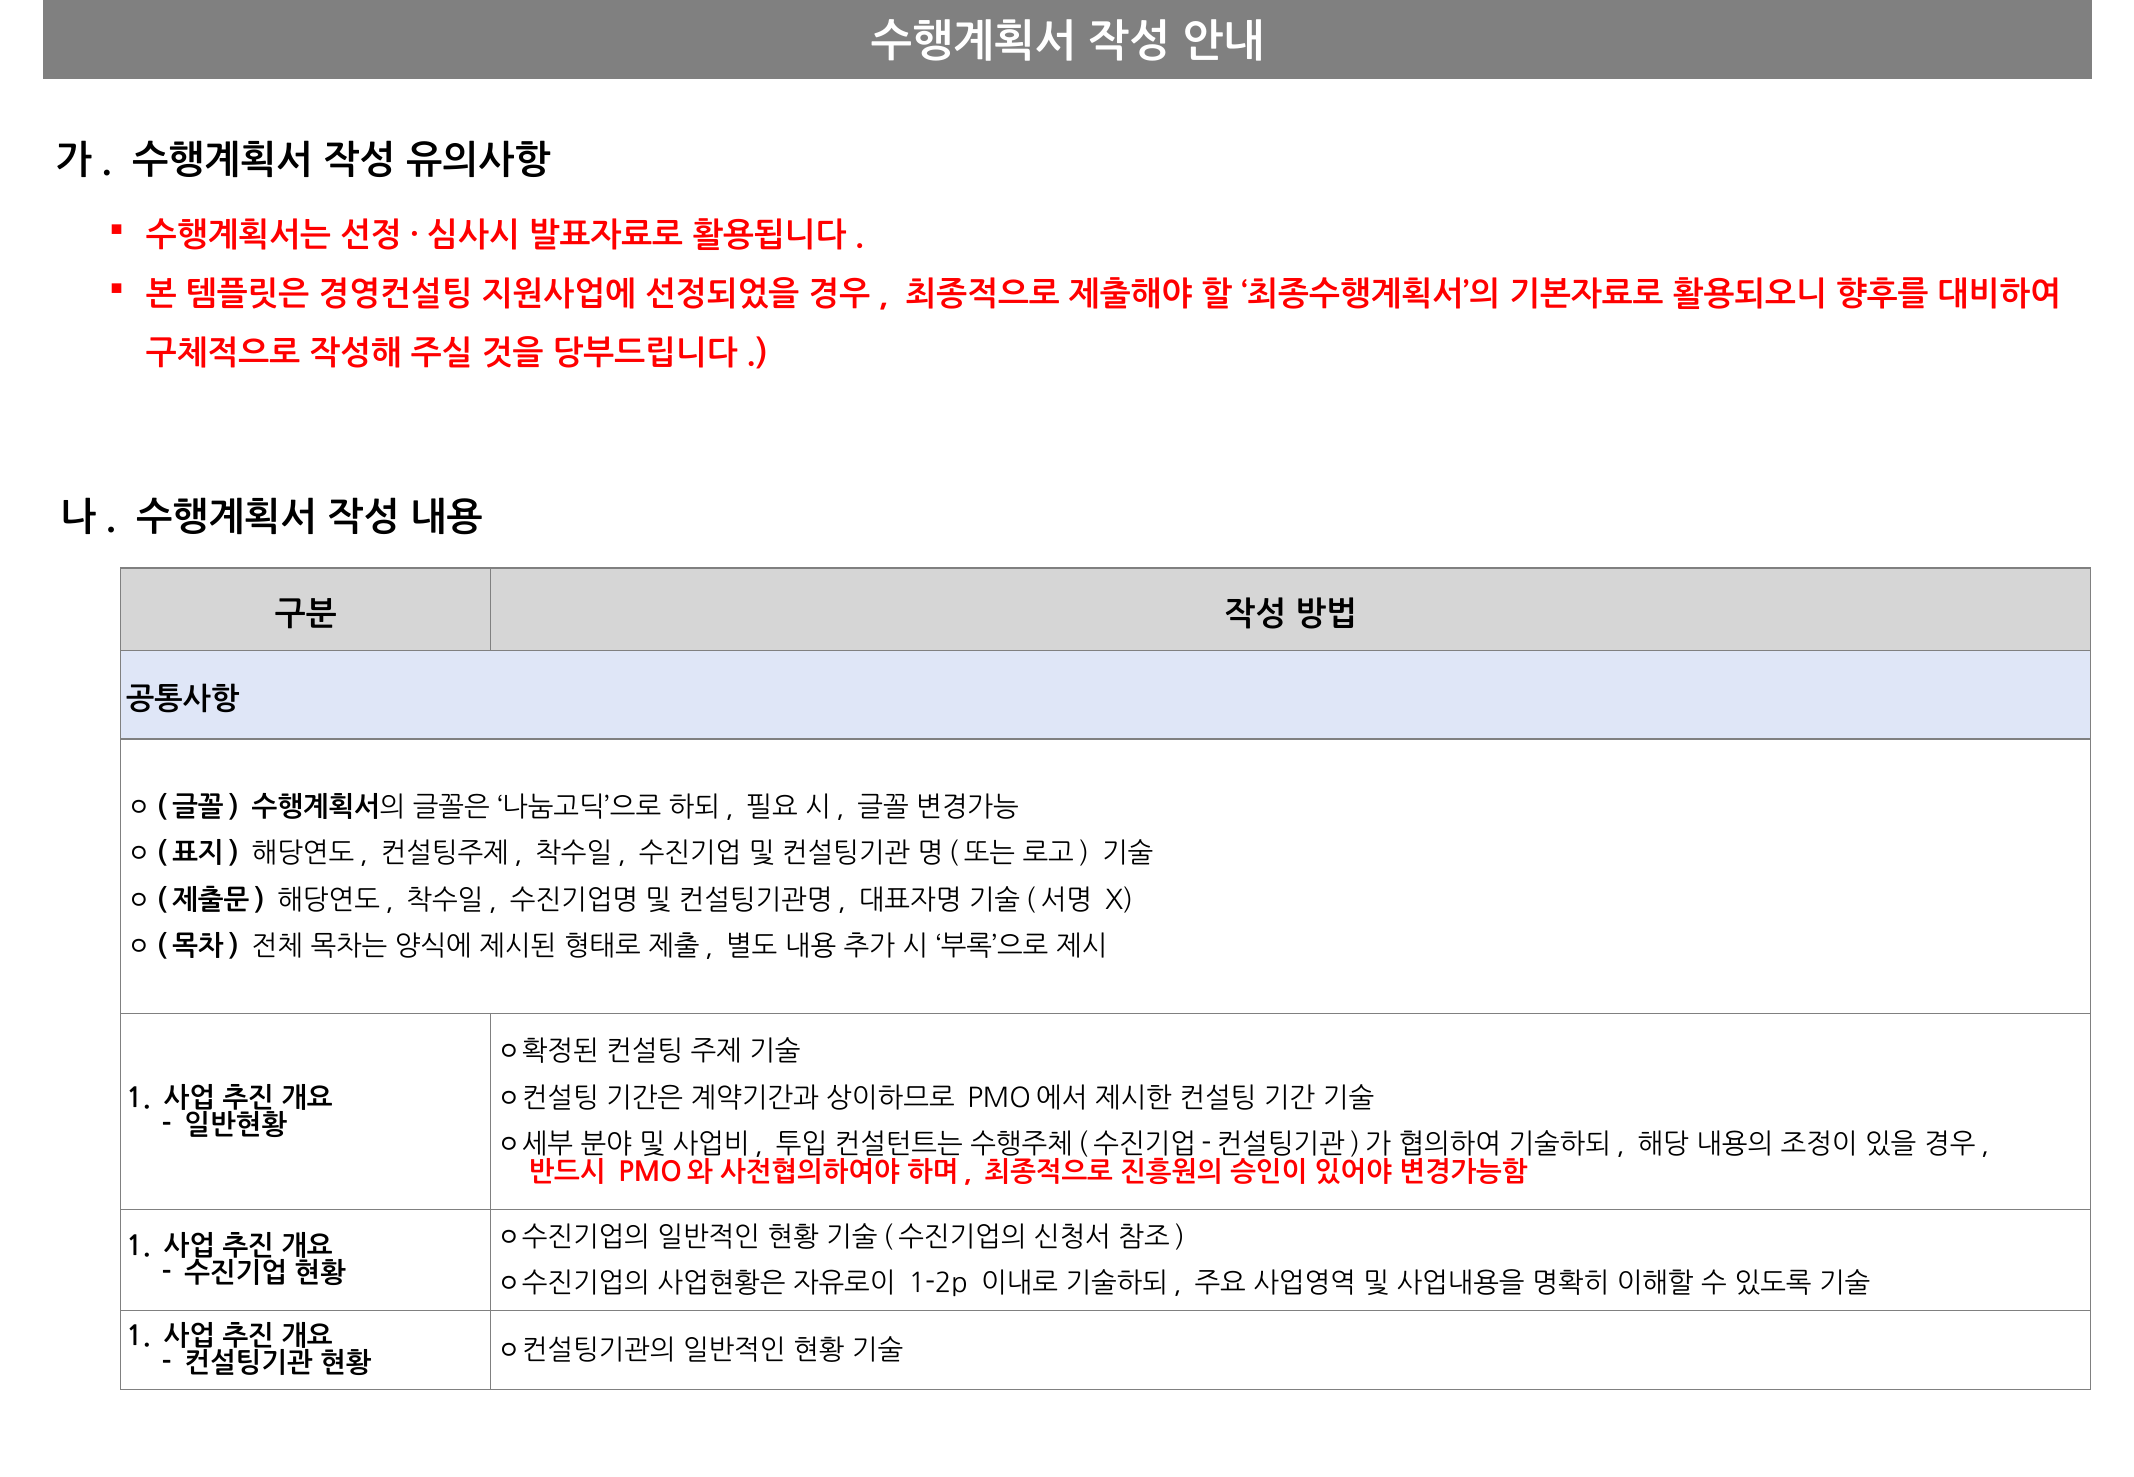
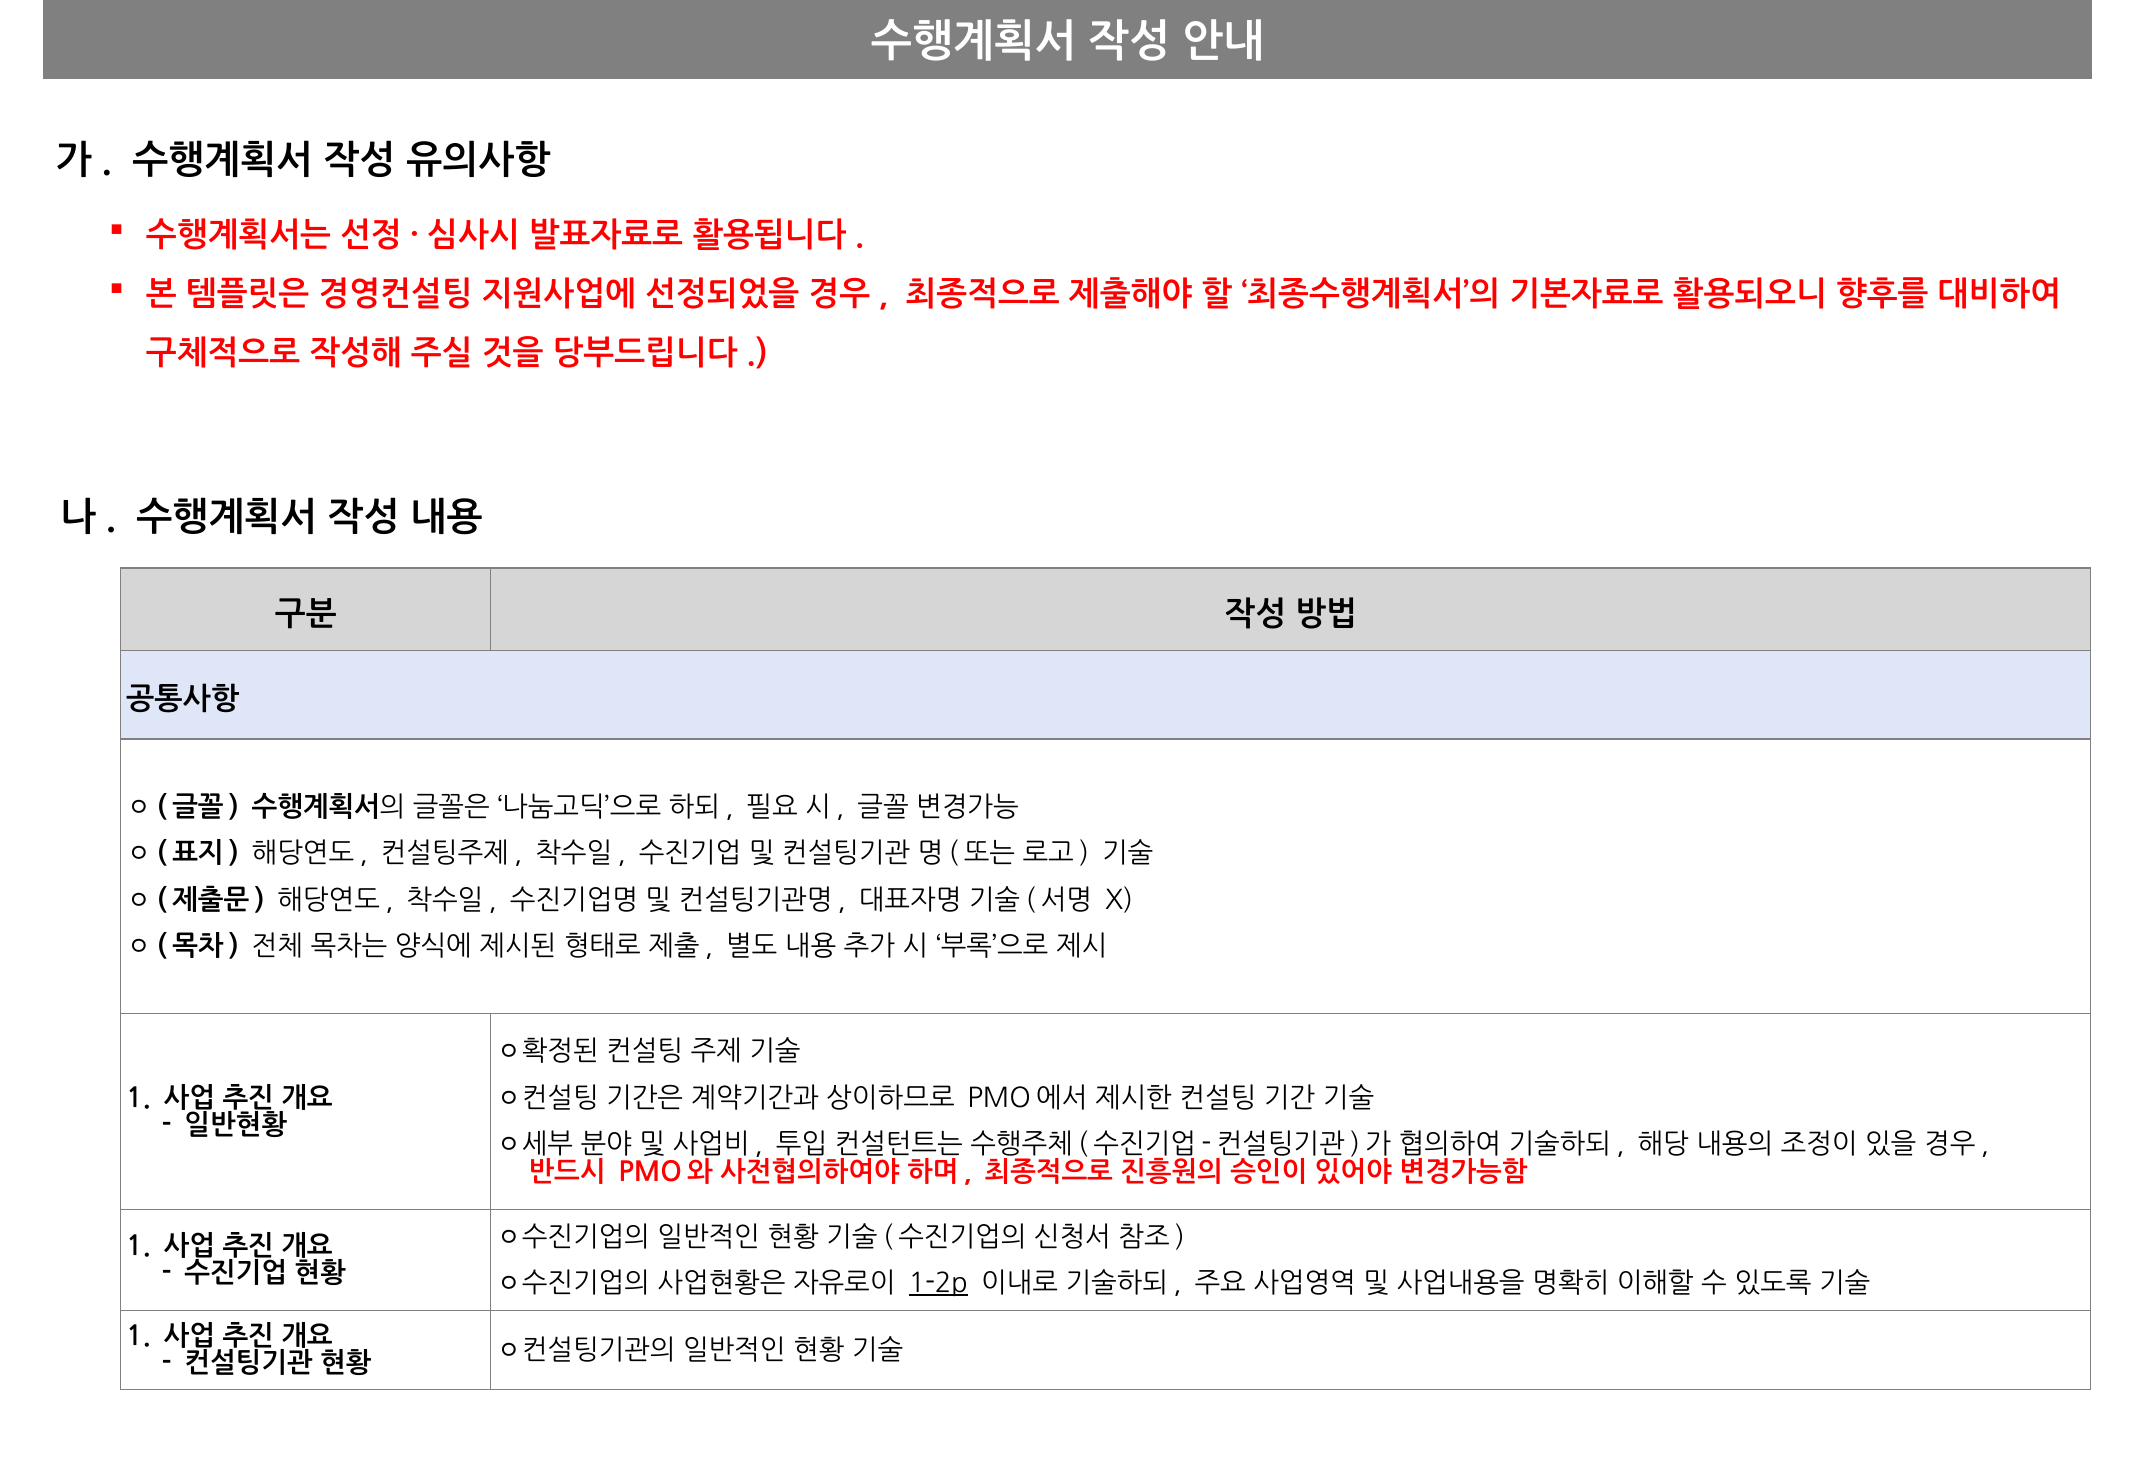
1-2p underline: none -> present (938, 1284)
